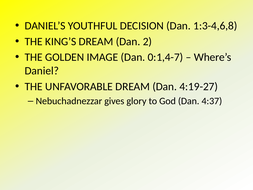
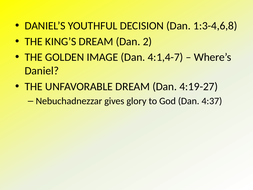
0:1,4-7: 0:1,4-7 -> 4:1,4-7 (165, 57)
